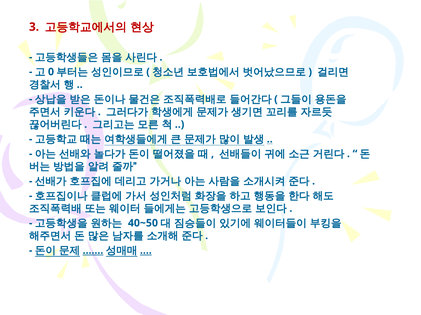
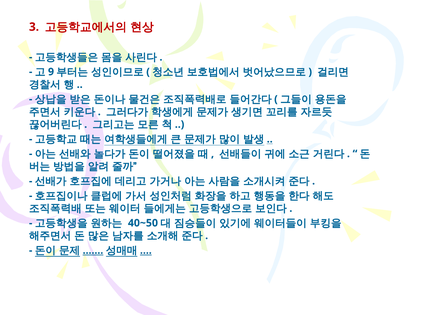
0: 0 -> 9 (51, 72)
